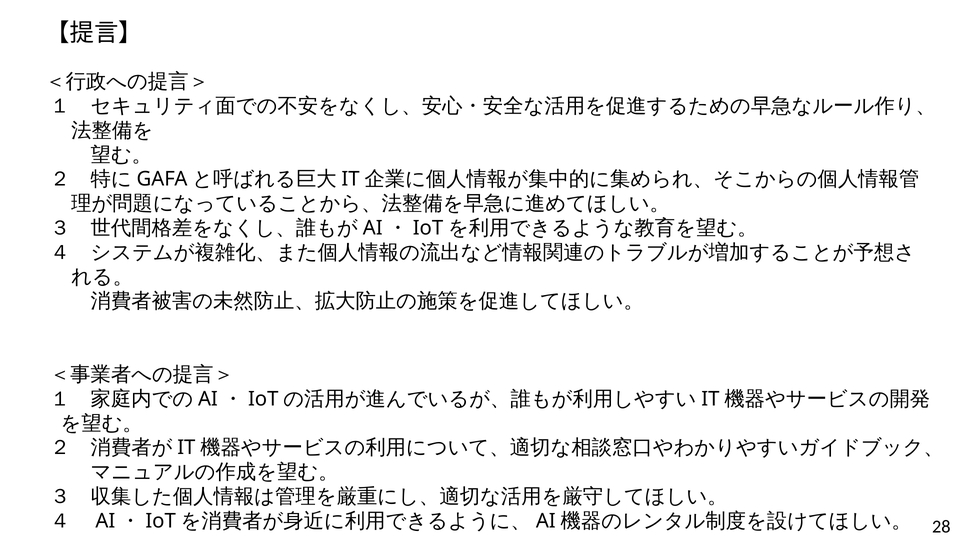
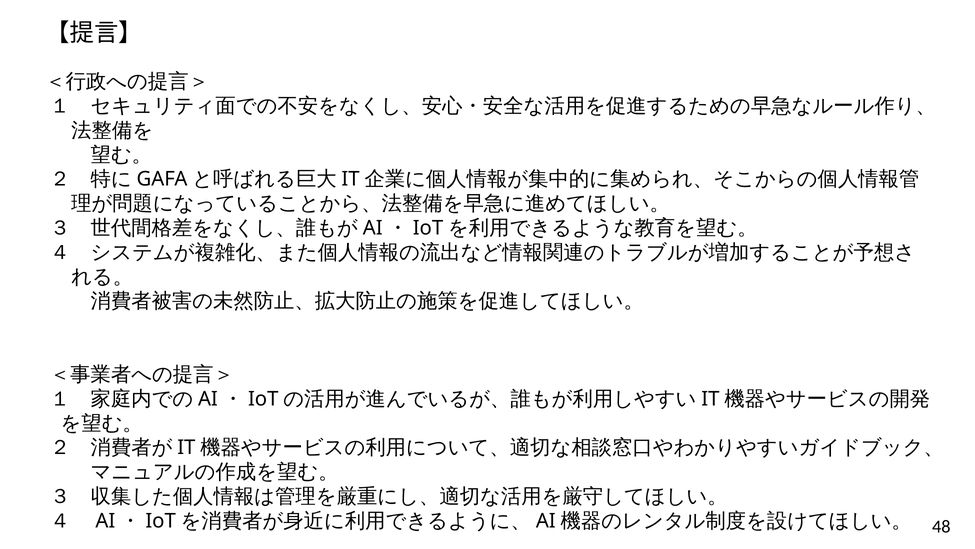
28: 28 -> 48 (941, 526)
